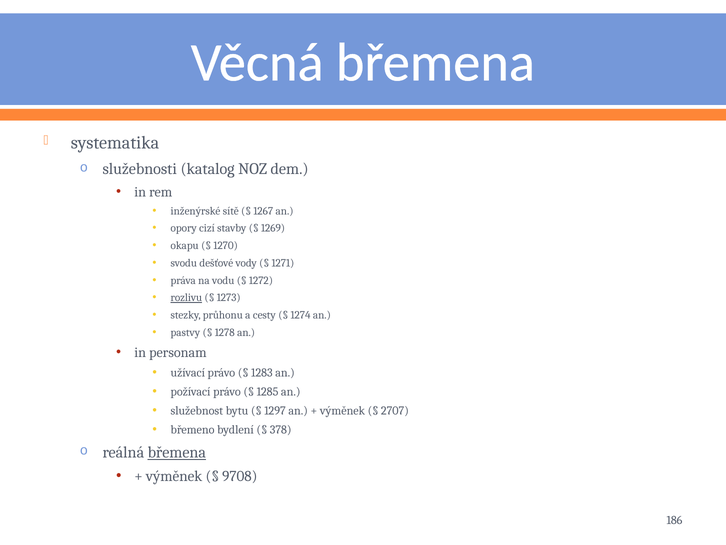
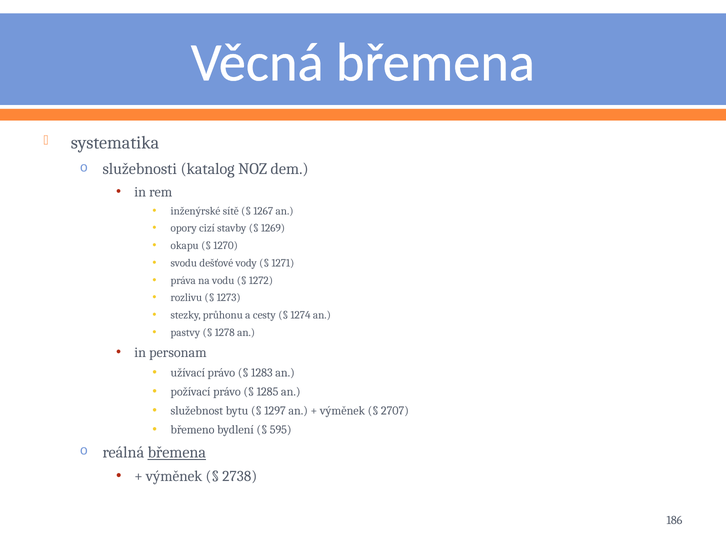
rozlivu underline: present -> none (186, 297)
378: 378 -> 595 (281, 429)
9708: 9708 -> 2738 (240, 476)
